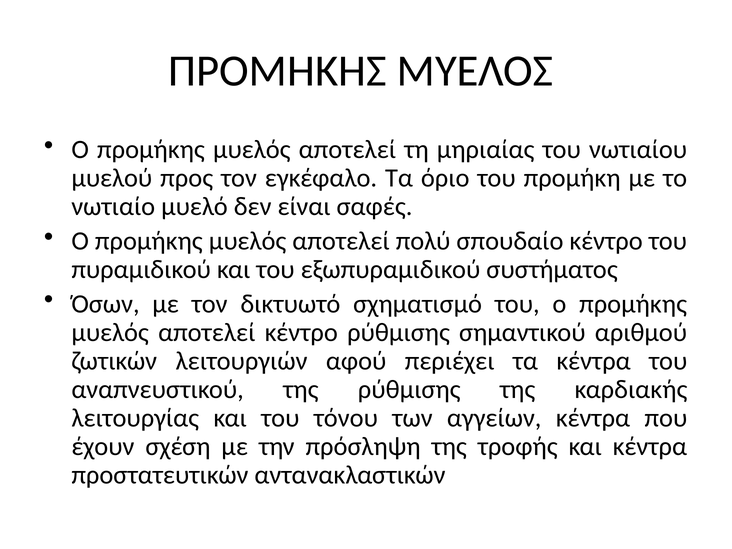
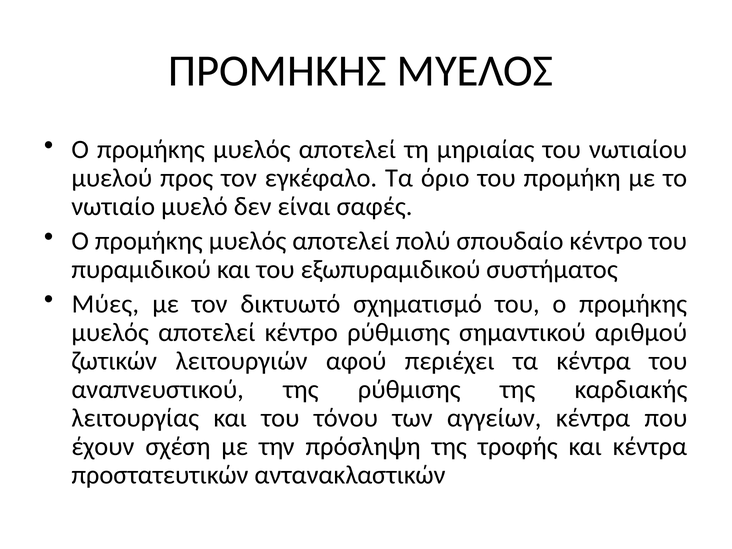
Όσων: Όσων -> Μύες (105, 304)
